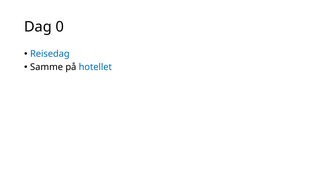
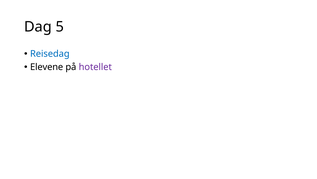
0: 0 -> 5 (60, 27)
Samme: Samme -> Elevene (47, 67)
hotellet colour: blue -> purple (95, 67)
